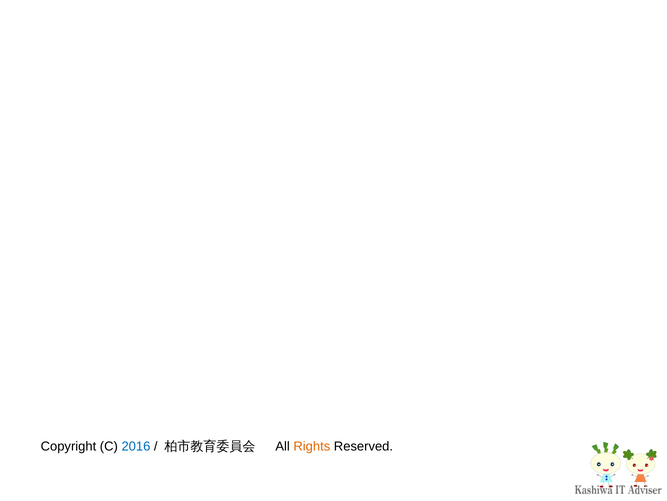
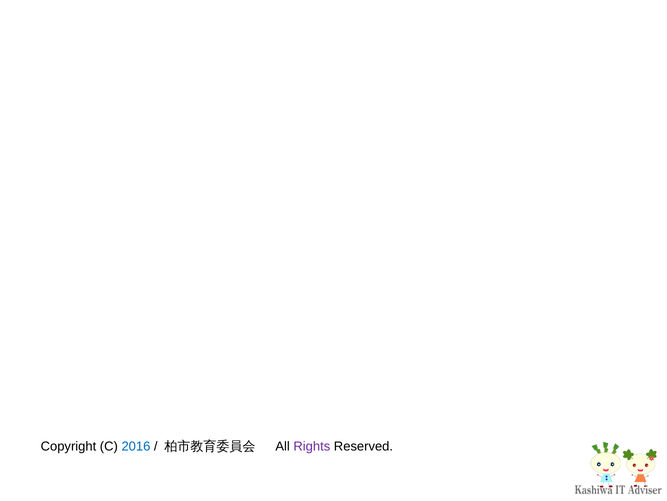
Rights colour: orange -> purple (312, 446)
